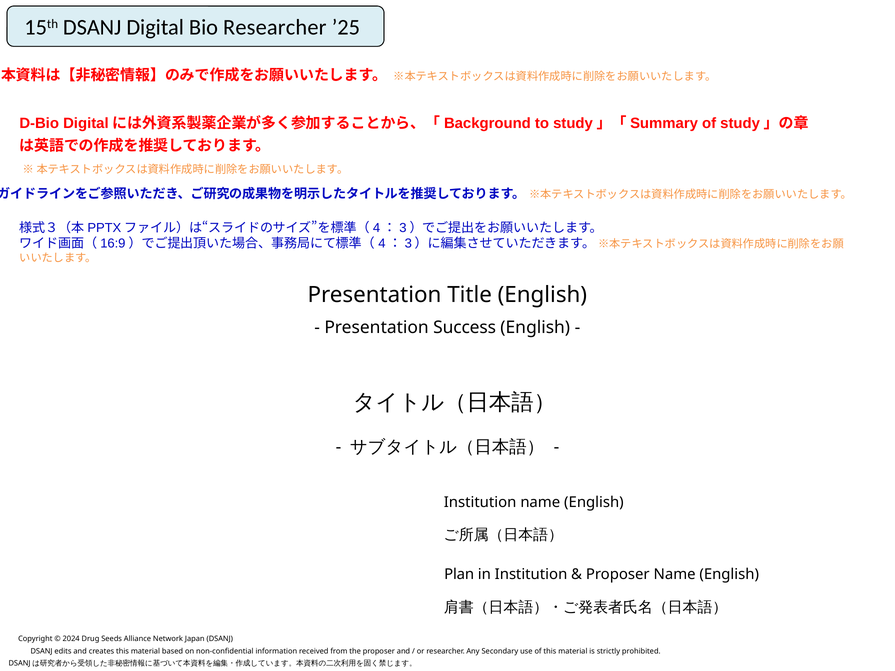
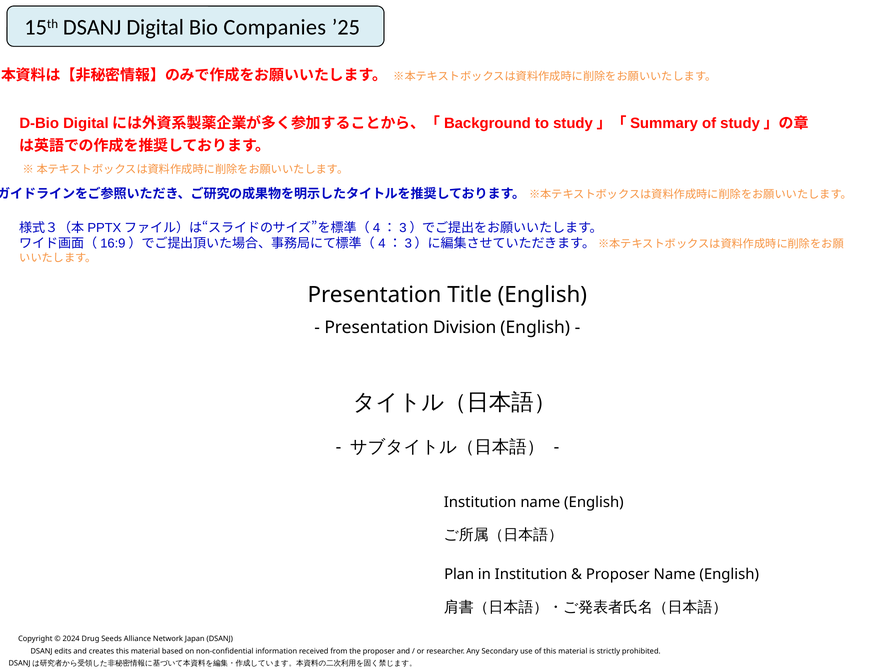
Bio Researcher: Researcher -> Companies (275, 28)
Success: Success -> Division (465, 327)
